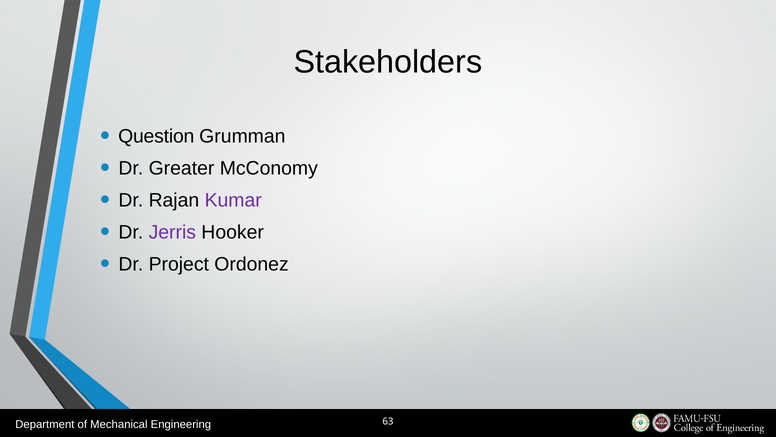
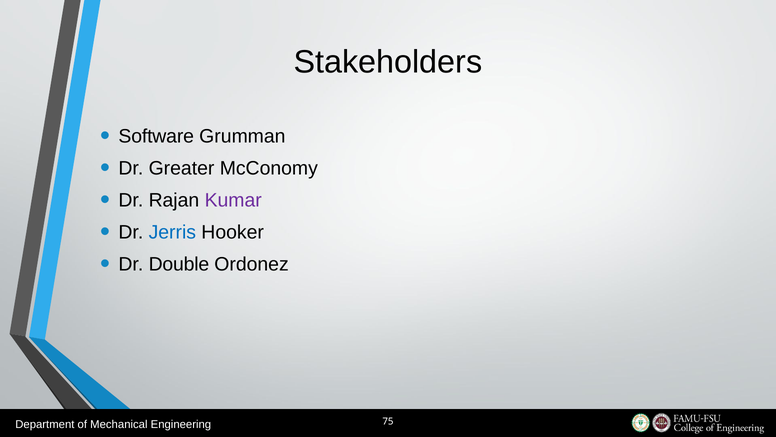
Question: Question -> Software (156, 136)
Jerris colour: purple -> blue (172, 232)
Project: Project -> Double (179, 264)
63: 63 -> 75 (388, 421)
